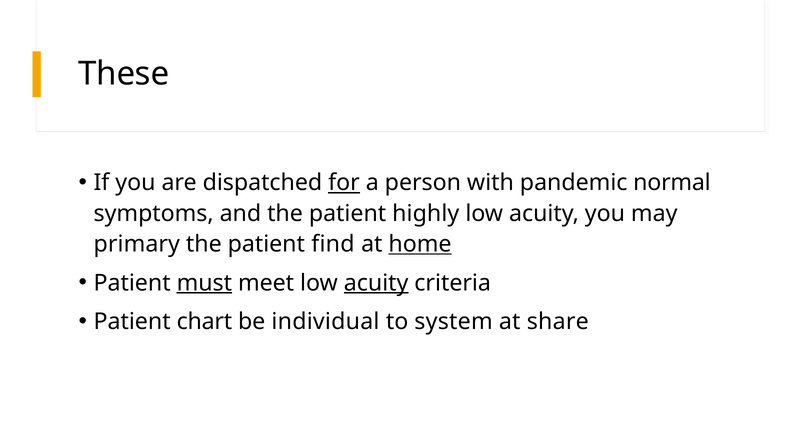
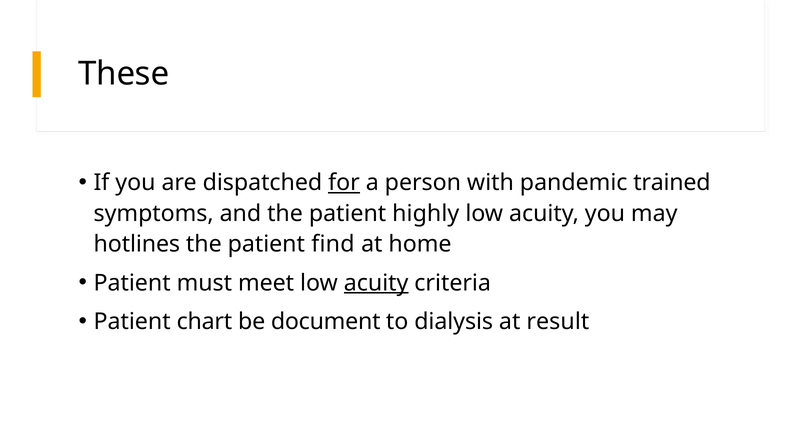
normal: normal -> trained (672, 183)
primary: primary -> hotlines (137, 244)
home underline: present -> none (420, 244)
must underline: present -> none (204, 283)
individual: individual -> document (326, 322)
system: system -> dialysis (454, 322)
share: share -> result (558, 322)
